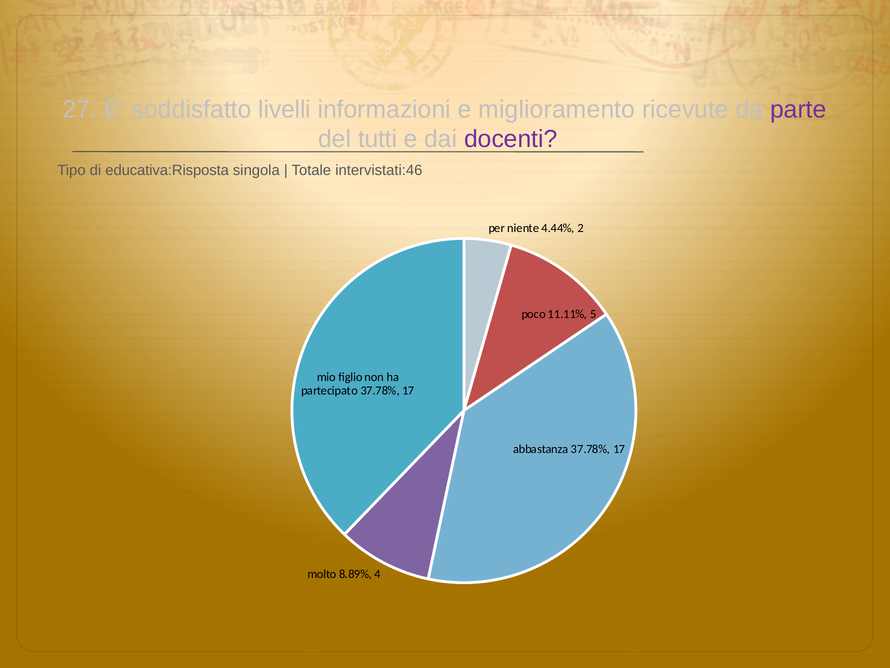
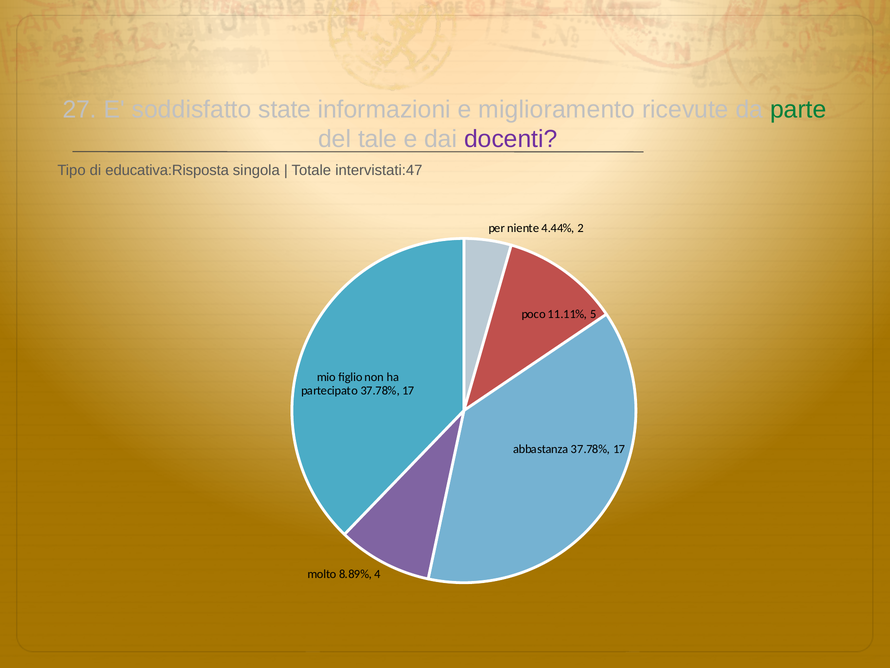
livelli: livelli -> state (285, 109)
parte colour: purple -> green (798, 109)
tutti: tutti -> tale (378, 139)
intervistati:46: intervistati:46 -> intervistati:47 (379, 170)
